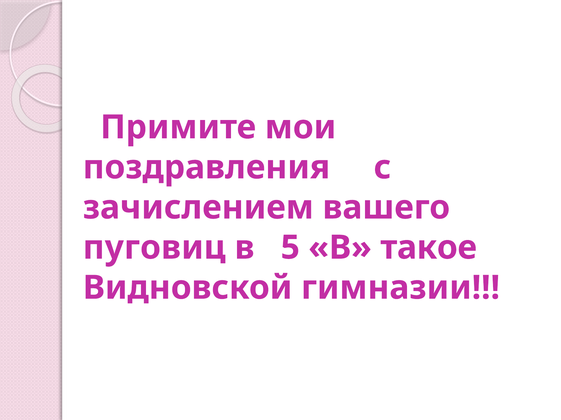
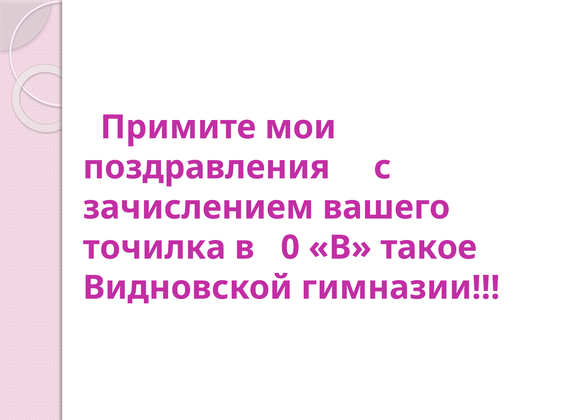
пуговиц: пуговиц -> точилка (154, 248)
5: 5 -> 0 (290, 248)
